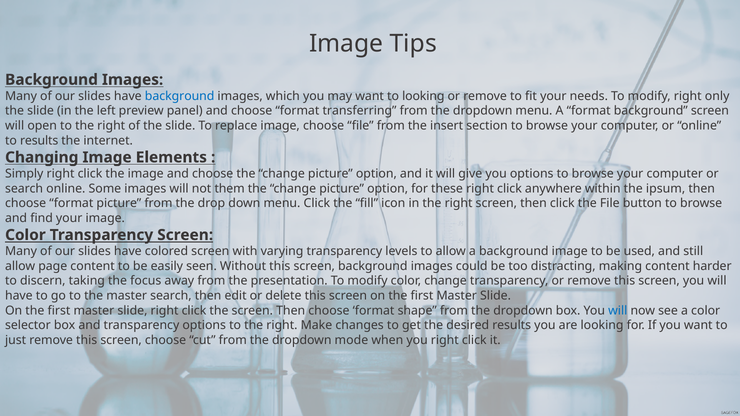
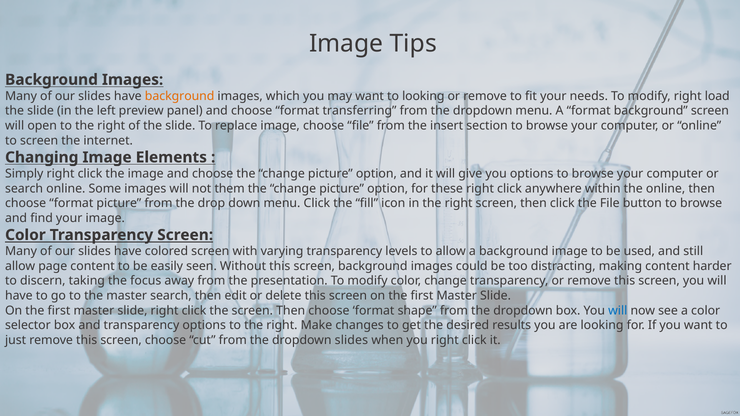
background colour: blue -> orange (180, 96)
only: only -> load (717, 96)
to results: results -> screen (39, 141)
the ipsum: ipsum -> online (666, 189)
dropdown mode: mode -> slides (351, 340)
